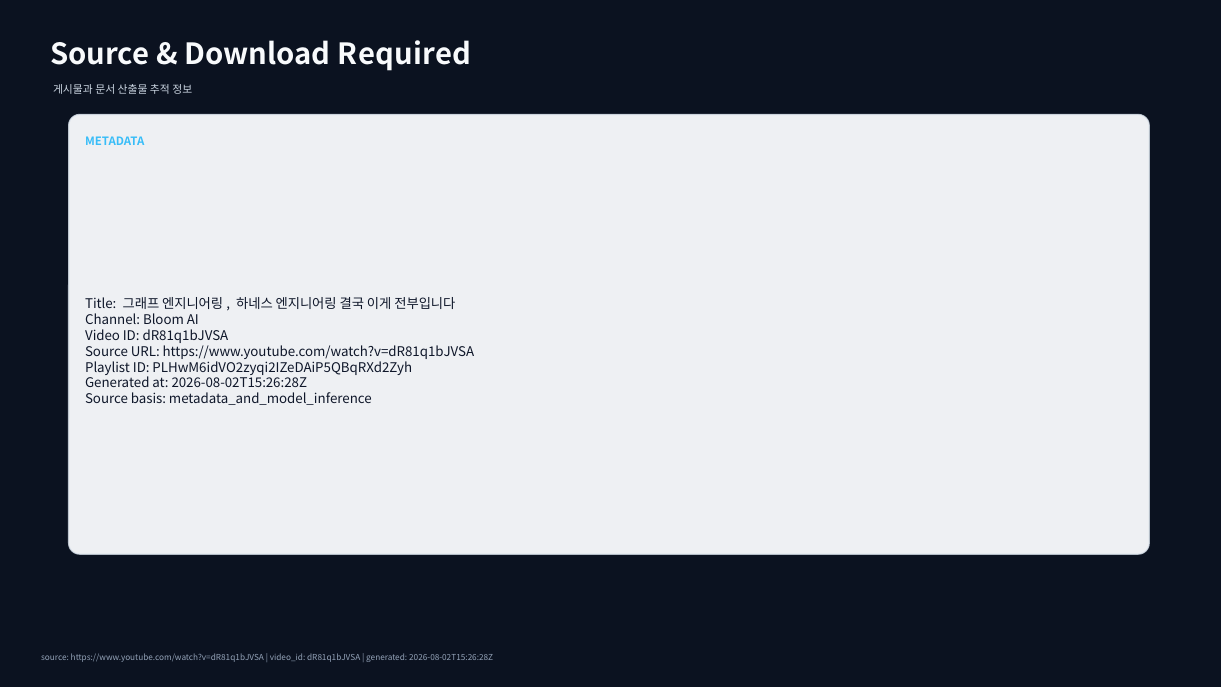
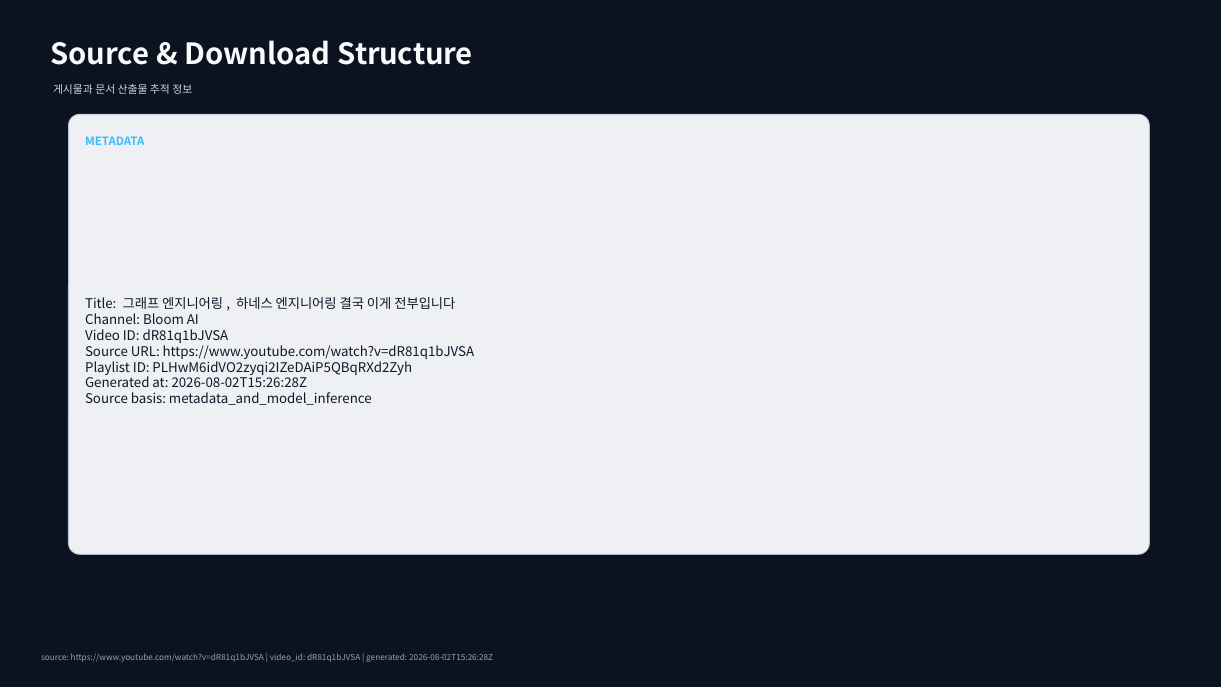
Required: Required -> Structure (405, 55)
